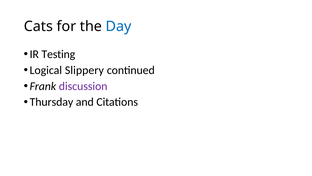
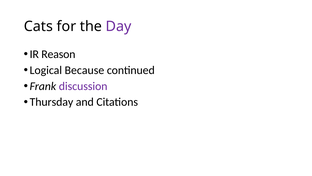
Day colour: blue -> purple (119, 26)
Testing: Testing -> Reason (58, 54)
Slippery: Slippery -> Because (84, 70)
